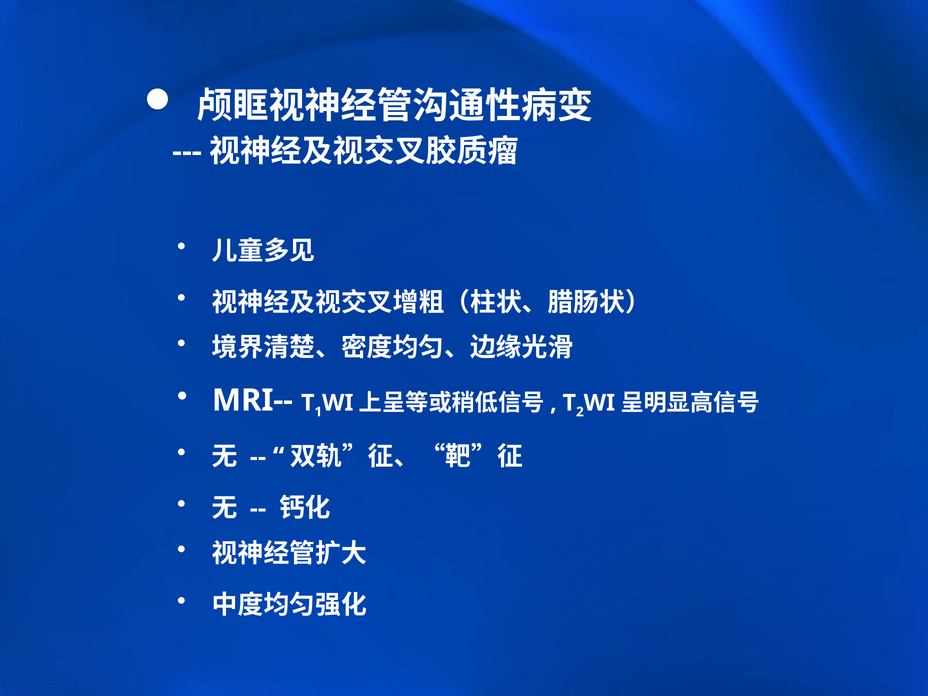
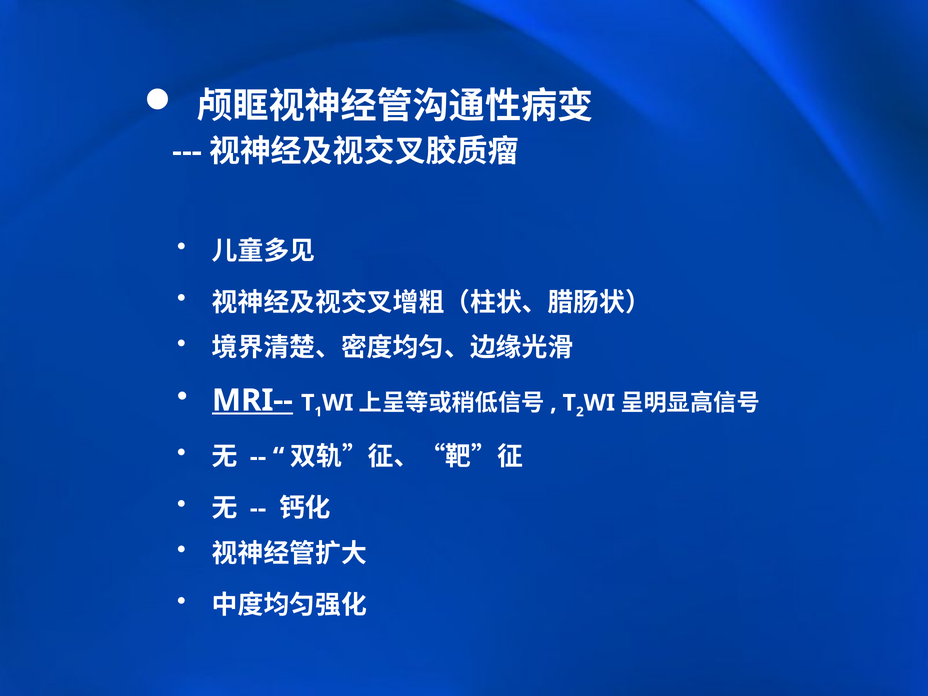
MRI-- underline: none -> present (253, 400)
